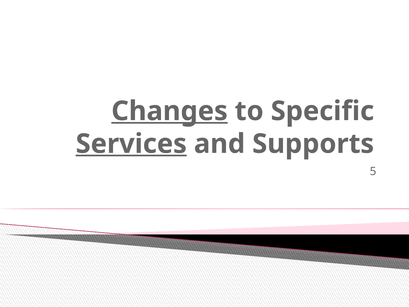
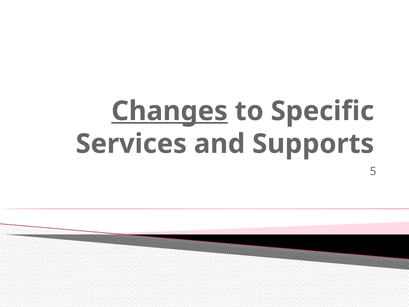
Services underline: present -> none (131, 144)
